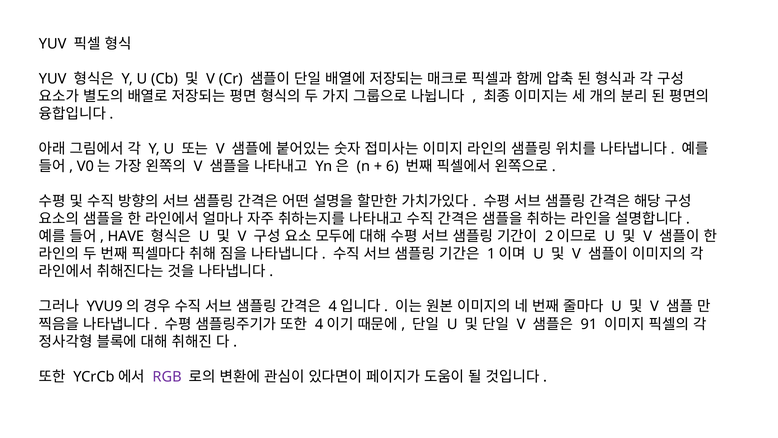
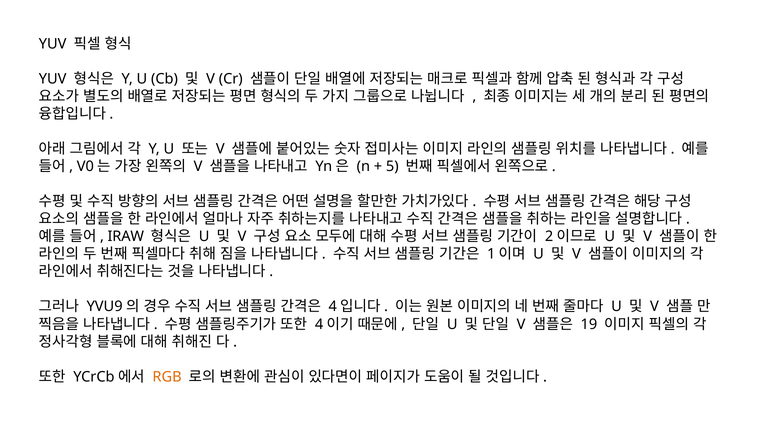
6: 6 -> 5 (392, 166)
HAVE: HAVE -> IRAW (126, 236)
91: 91 -> 19 (589, 324)
RGB colour: purple -> orange (167, 376)
